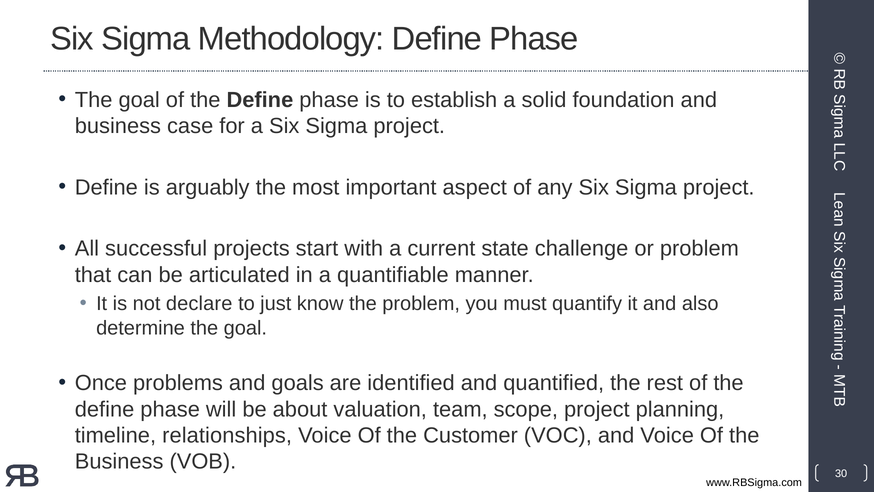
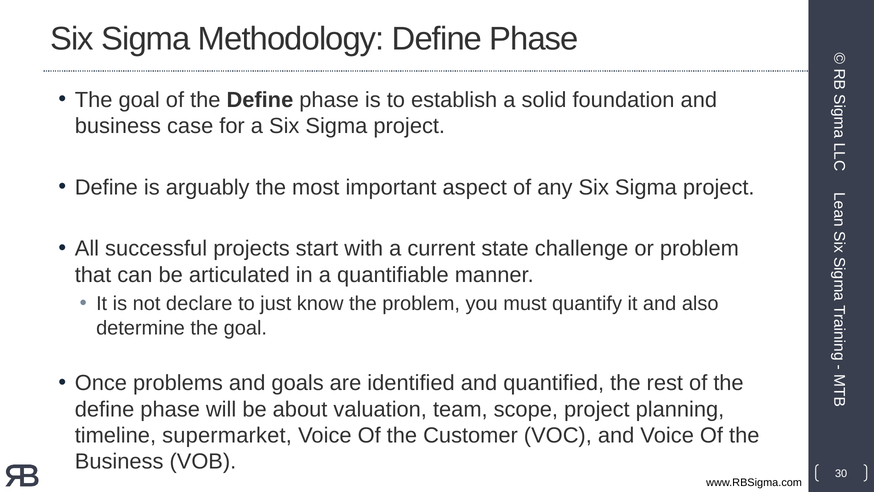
relationships: relationships -> supermarket (227, 435)
